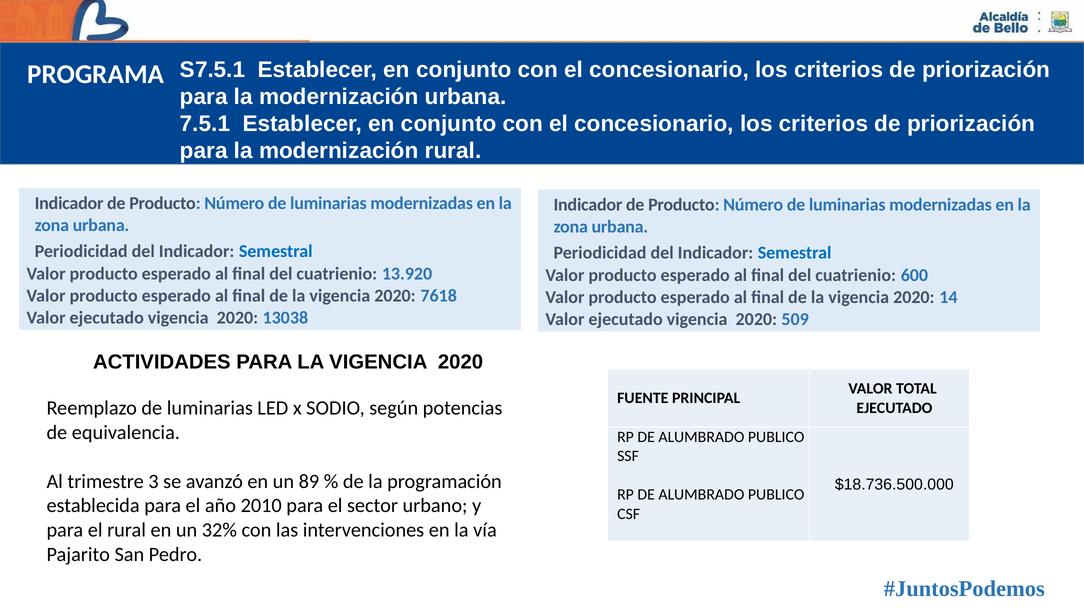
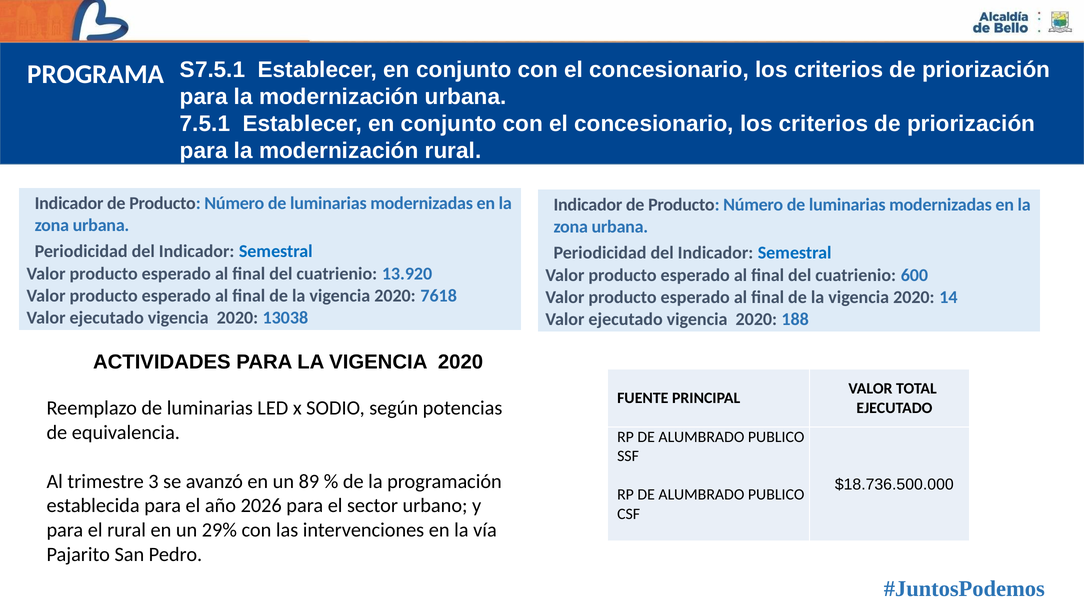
509: 509 -> 188 (795, 319)
2010: 2010 -> 2026 (261, 506)
32%: 32% -> 29% (219, 530)
